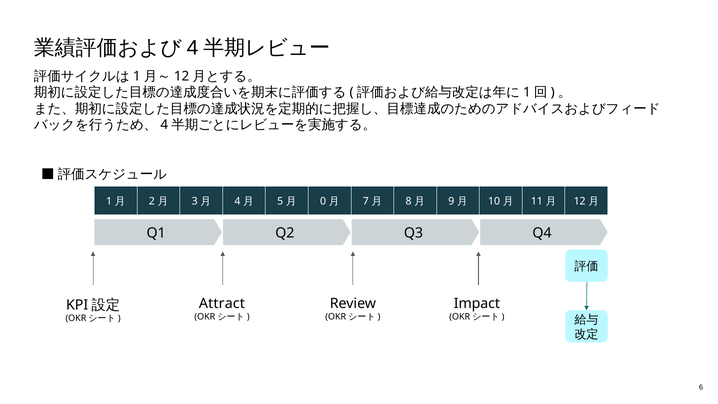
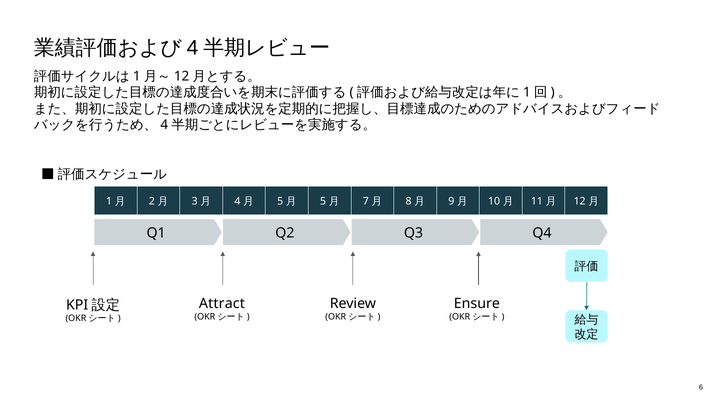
0: 0 -> 5 (323, 201)
Impact: Impact -> Ensure (477, 303)
